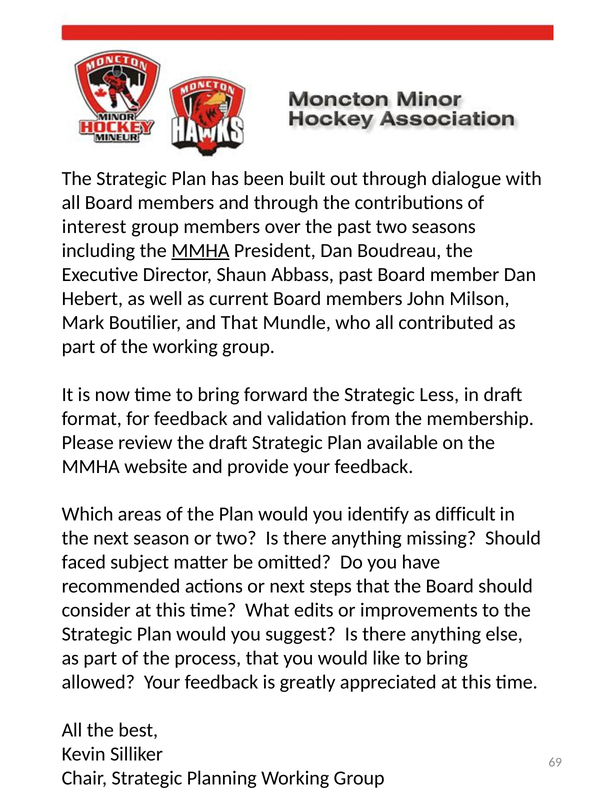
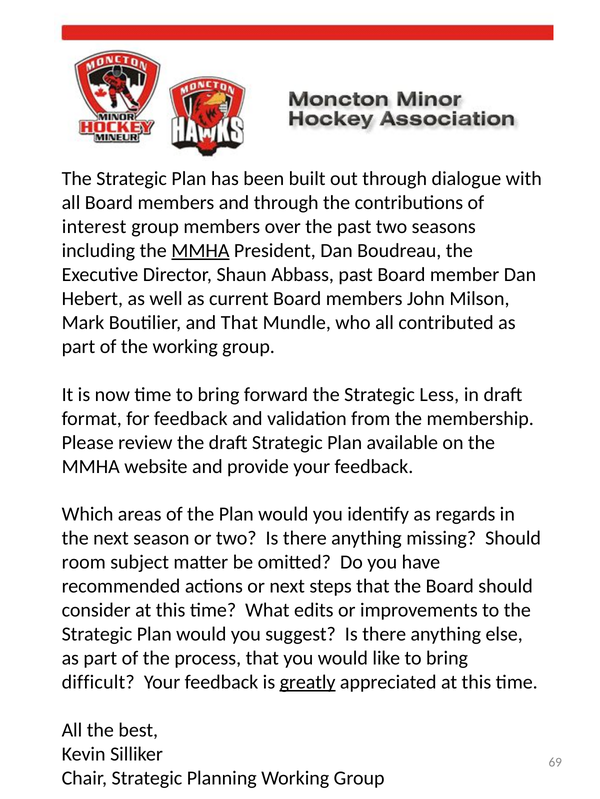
difficult: difficult -> regards (465, 515)
faced: faced -> room (84, 563)
allowed: allowed -> difficult (98, 683)
greatly underline: none -> present (308, 683)
